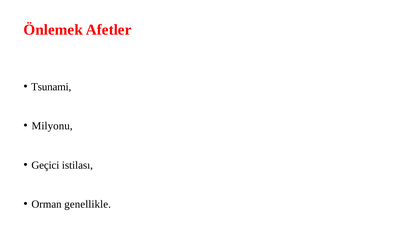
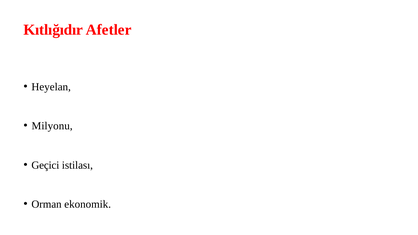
Önlemek: Önlemek -> Kıtlığıdır (53, 30)
Tsunami: Tsunami -> Heyelan (51, 87)
genellikle: genellikle -> ekonomik (88, 204)
